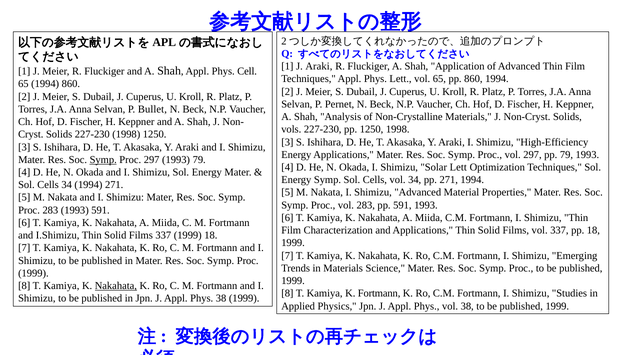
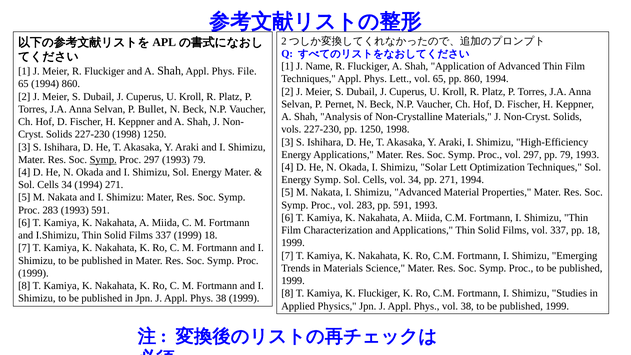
J Araki: Araki -> Name (319, 66)
Cell: Cell -> File (247, 71)
Nakahata underline: present -> none (116, 286)
K Fortmann: Fortmann -> Fluckiger (379, 293)
